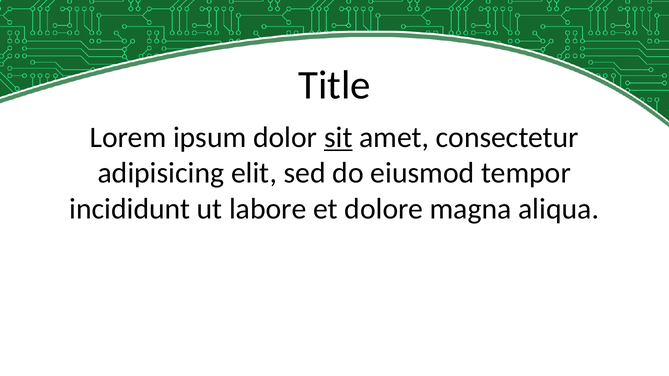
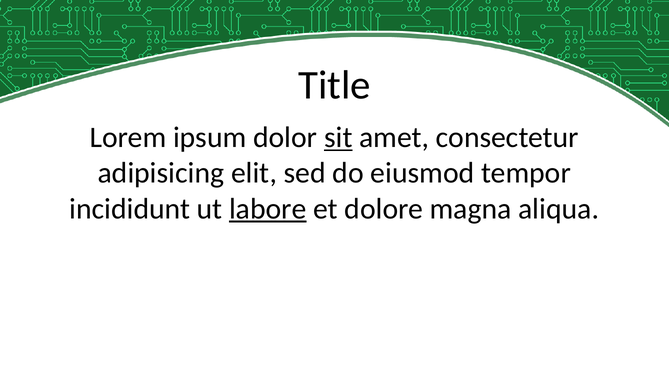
labore underline: none -> present (268, 209)
